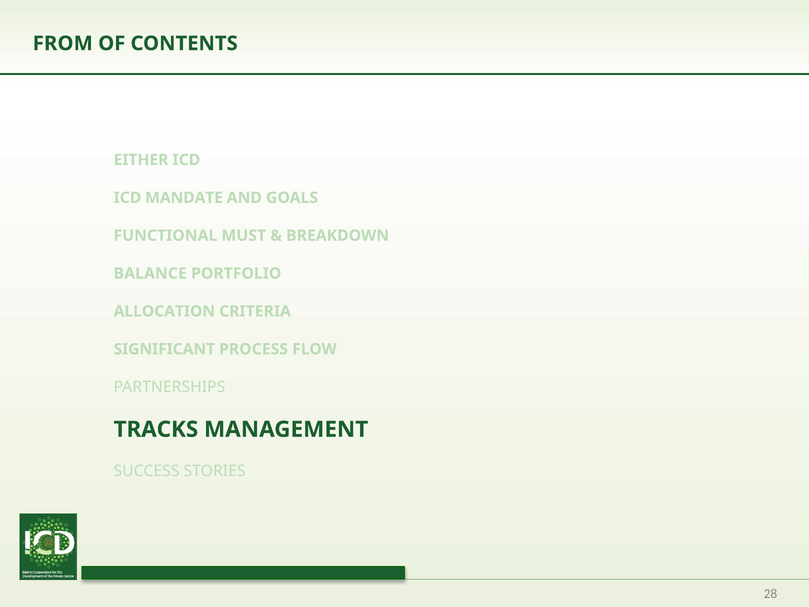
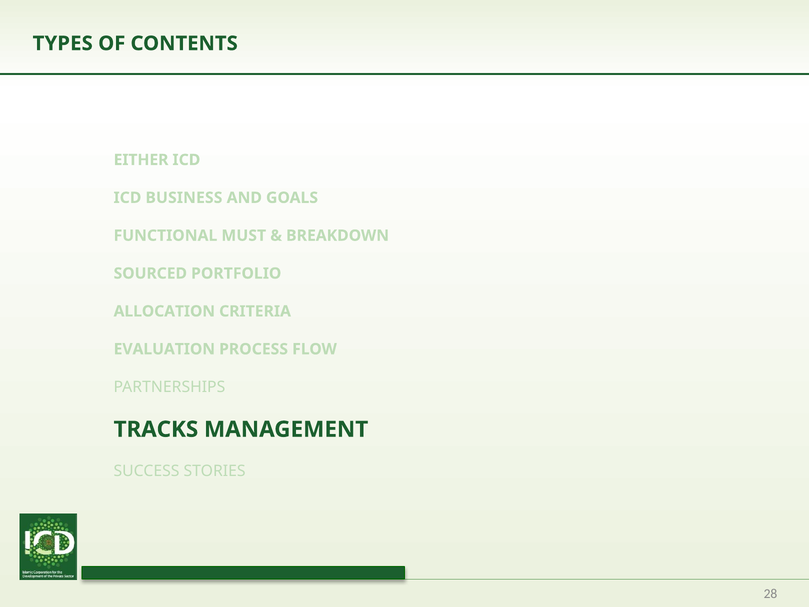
FROM: FROM -> TYPES (63, 43)
MANDATE: MANDATE -> BUSINESS (184, 198)
BALANCE: BALANCE -> SOURCED (150, 273)
SIGNIFICANT: SIGNIFICANT -> EVALUATION (164, 349)
